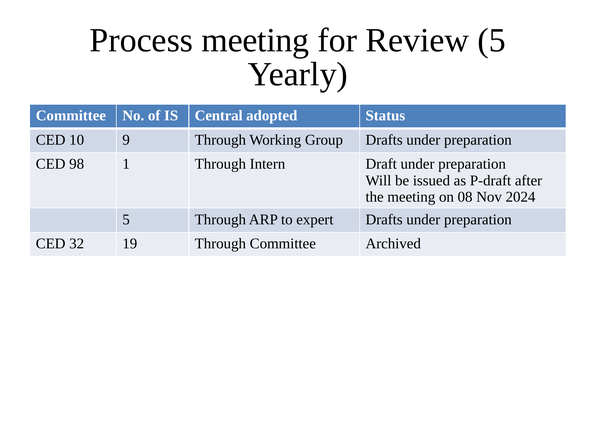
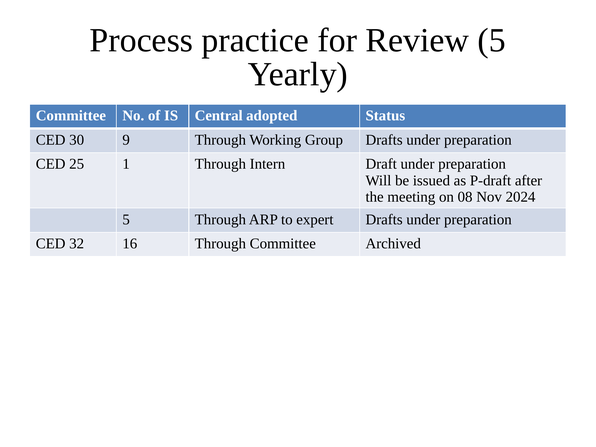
Process meeting: meeting -> practice (255, 40)
10: 10 -> 30 (77, 140)
98: 98 -> 25 (77, 164)
19: 19 -> 16 (130, 244)
